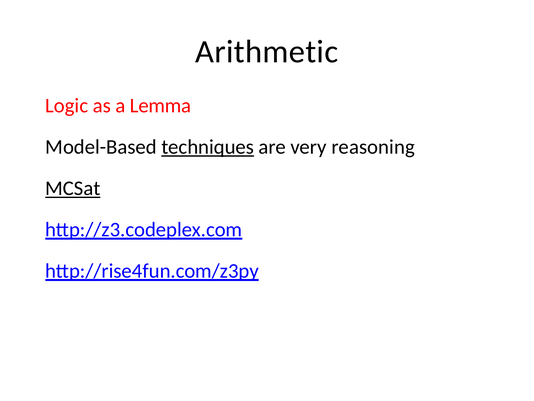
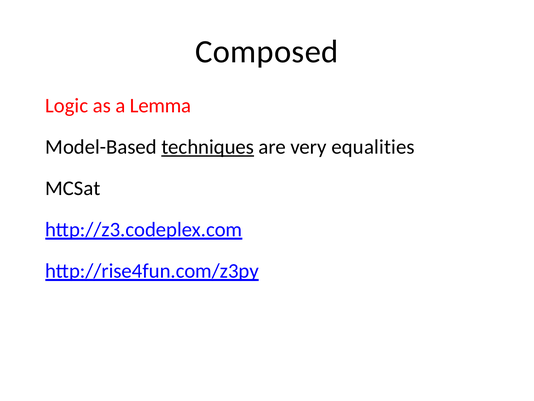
Arithmetic: Arithmetic -> Composed (267, 52)
reasoning: reasoning -> equalities (373, 147)
MCSat underline: present -> none (73, 188)
